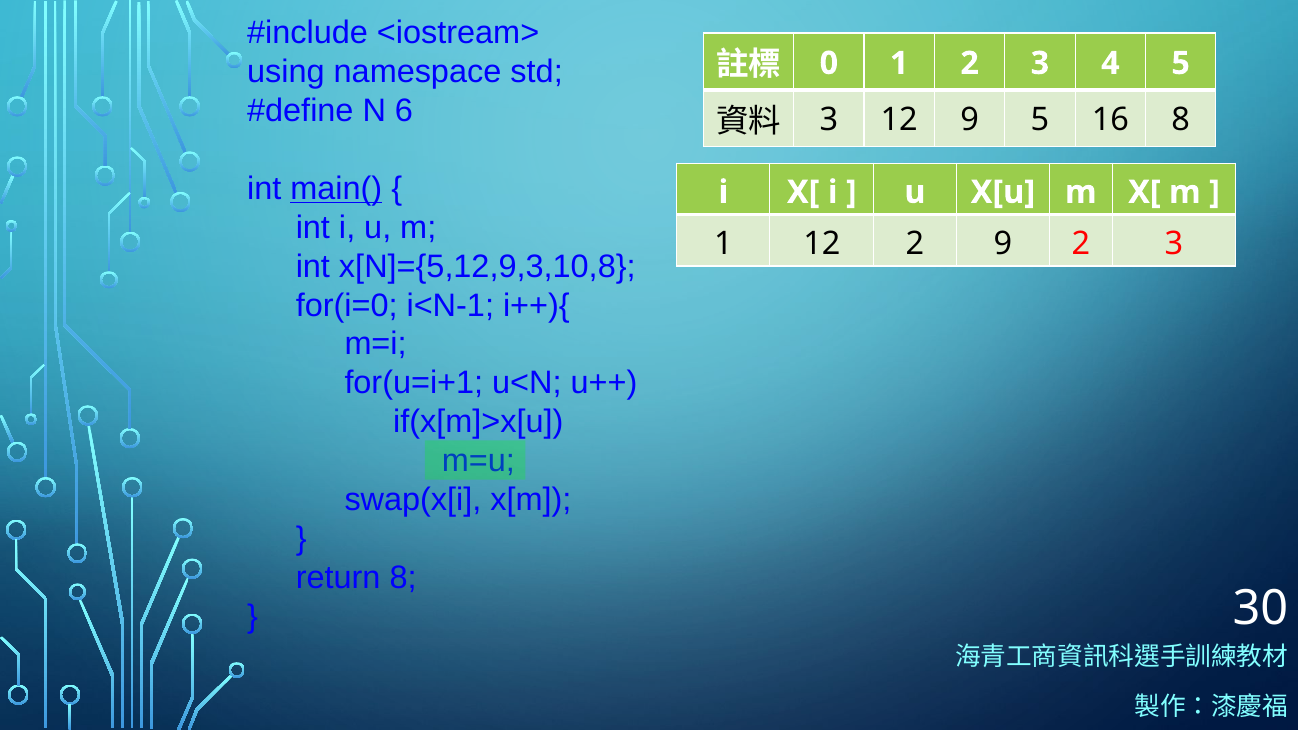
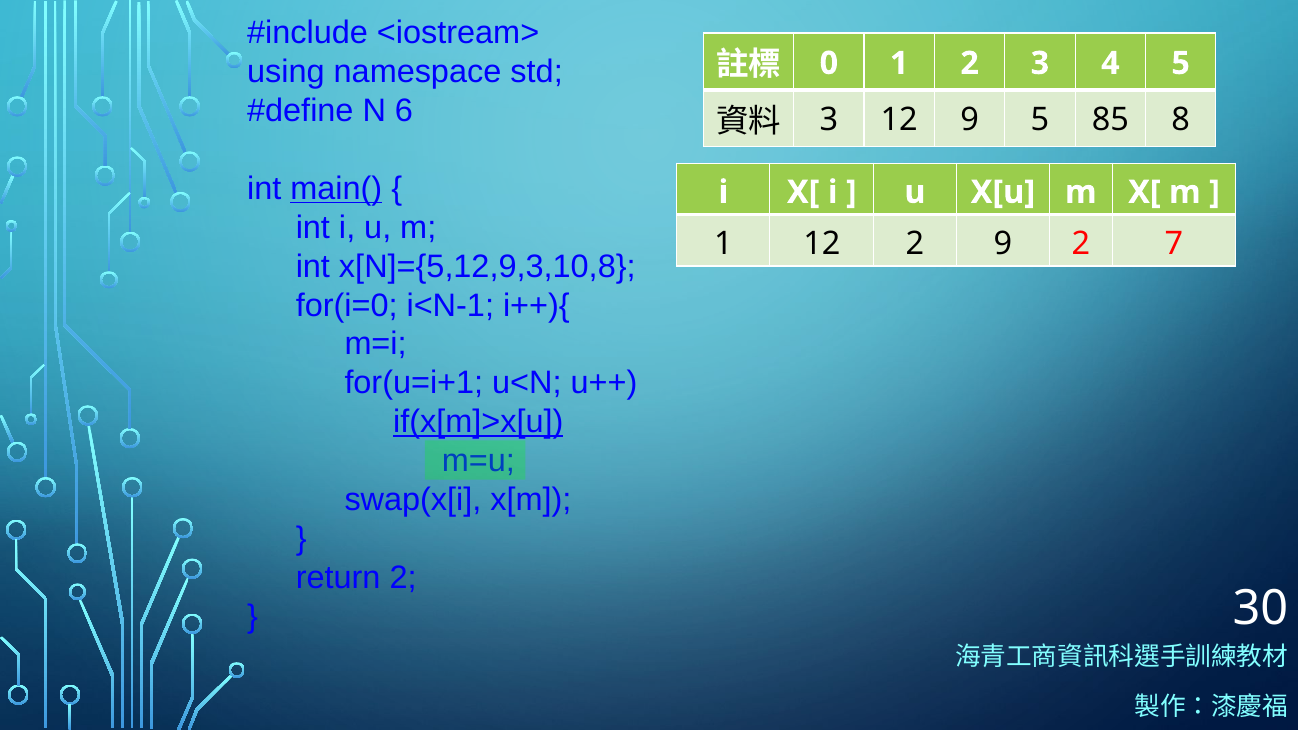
16: 16 -> 85 (1110, 120)
9 2 3: 3 -> 7 (1174, 244)
if(x[m]>x[u underline: none -> present (478, 422)
return 8: 8 -> 2 (403, 578)
